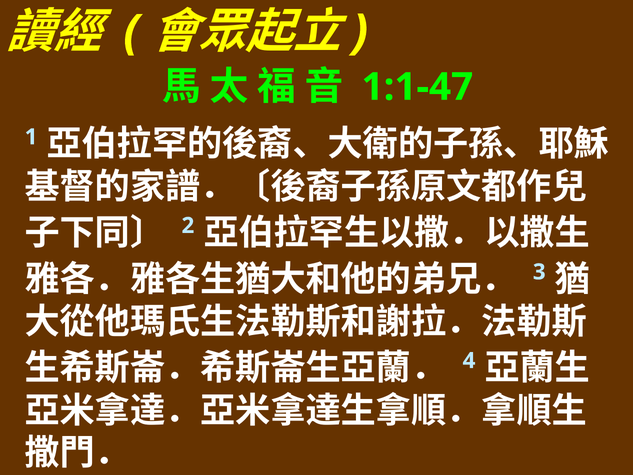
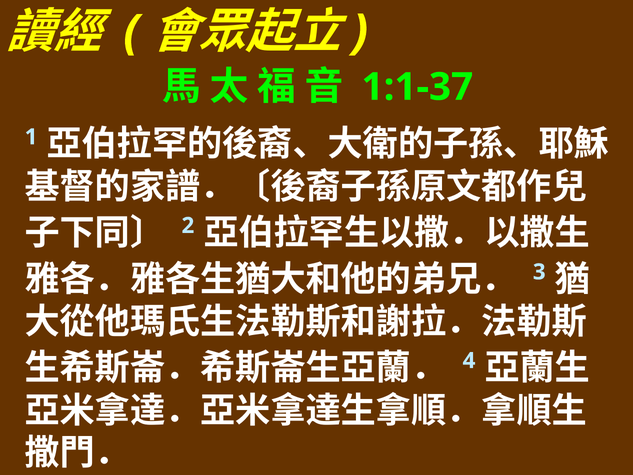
1:1-47: 1:1-47 -> 1:1-37 (417, 87)
